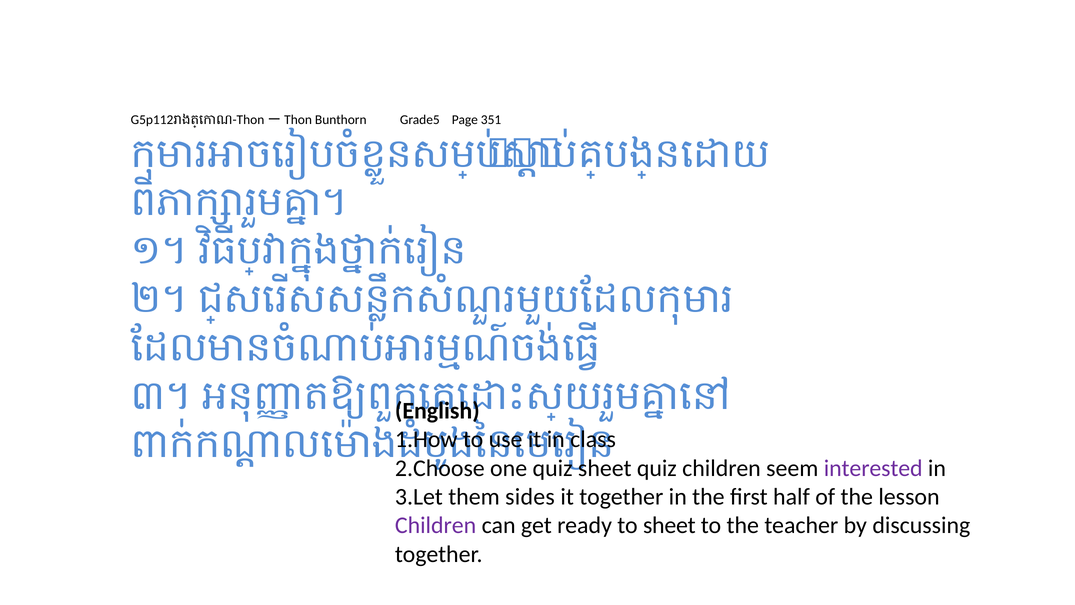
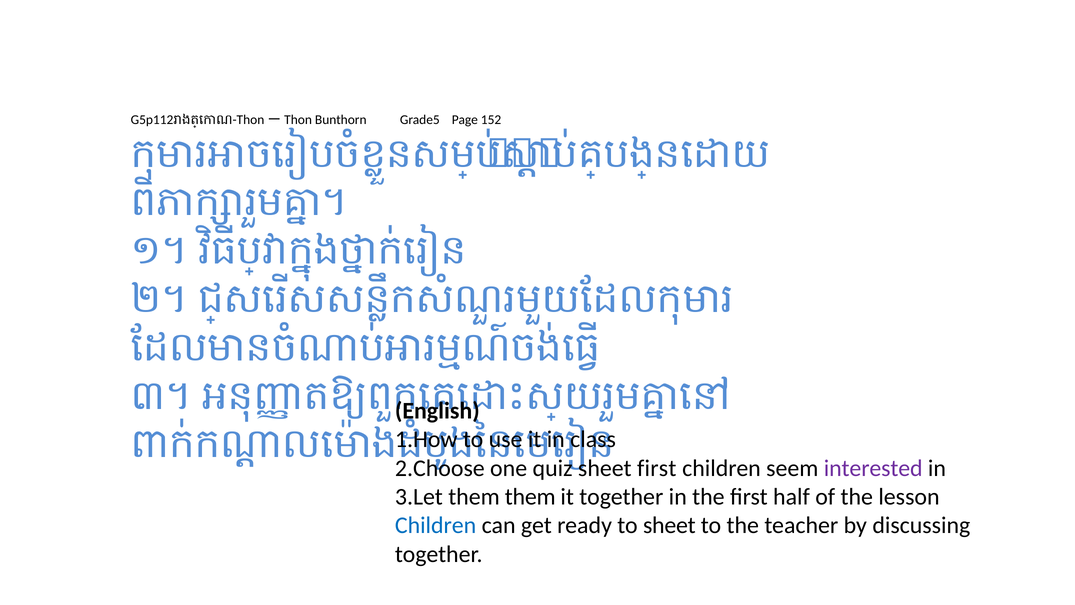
351: 351 -> 152 (491, 120)
quiz: quiz -> first (657, 468)
them sides: sides -> them (530, 497)
Children colour: purple -> blue (436, 525)
